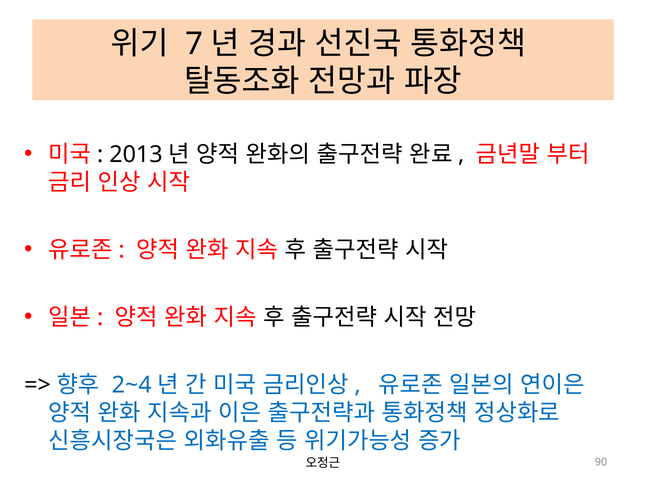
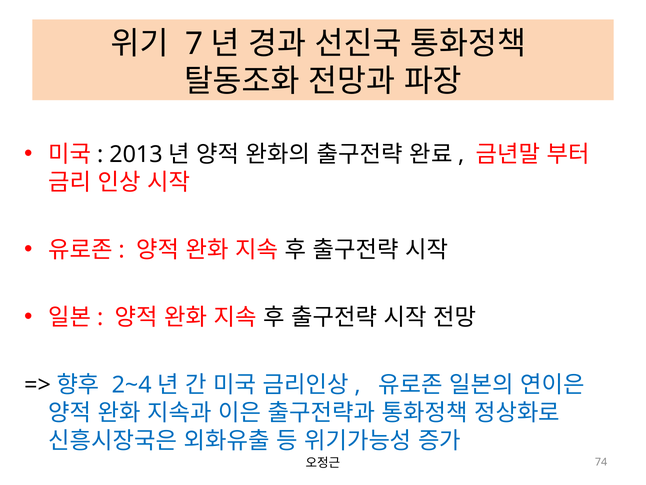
90: 90 -> 74 (601, 462)
